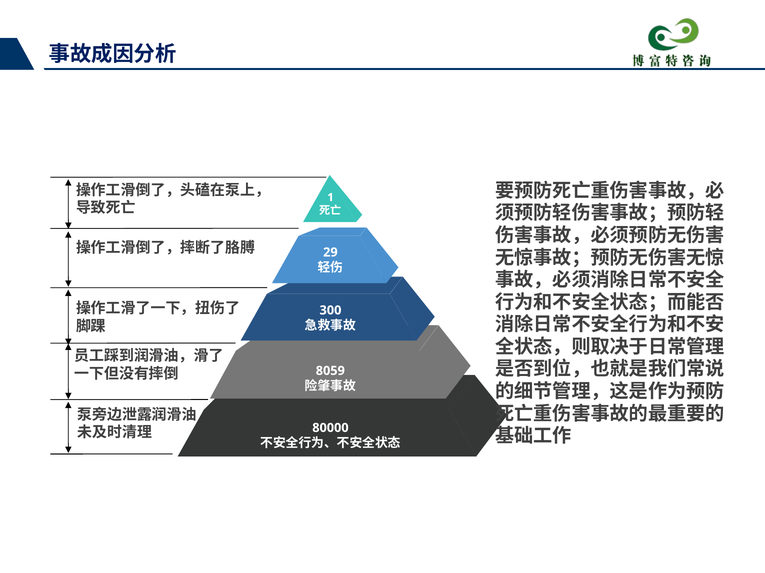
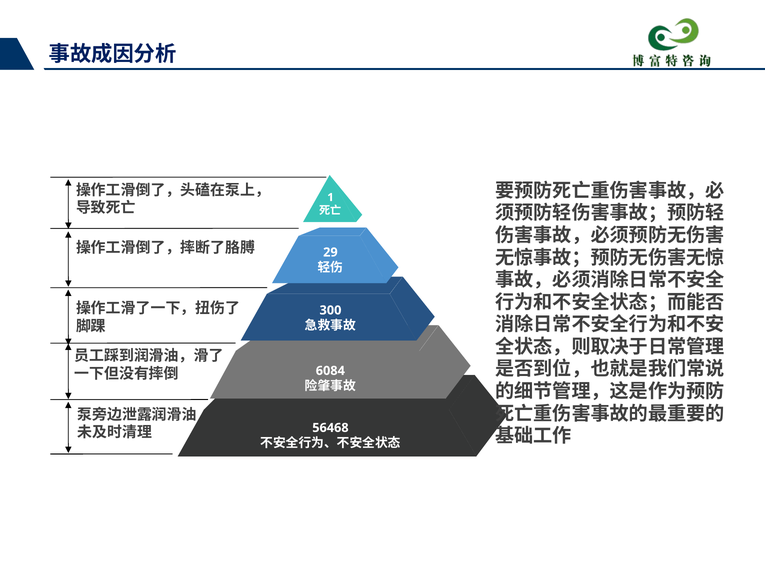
8059: 8059 -> 6084 (330, 371)
80000: 80000 -> 56468 (330, 428)
